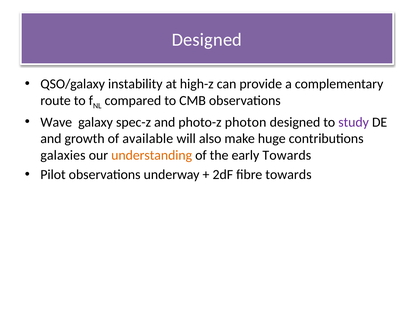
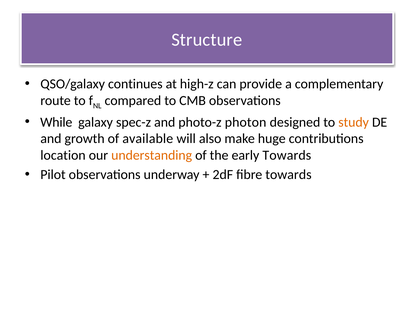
Designed: Designed -> Structure (207, 40)
instability: instability -> continues (135, 84)
Wave: Wave -> While (56, 122)
study colour: purple -> orange (354, 122)
galaxies: galaxies -> location (63, 155)
